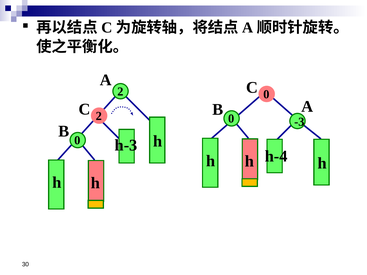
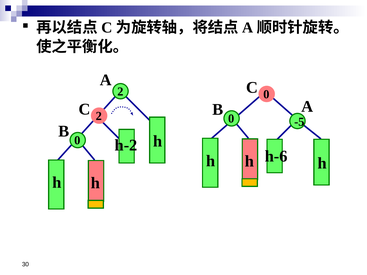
-3: -3 -> -5 (299, 122)
h-3: h-3 -> h-2 (126, 145)
h-4: h-4 -> h-6 (276, 156)
